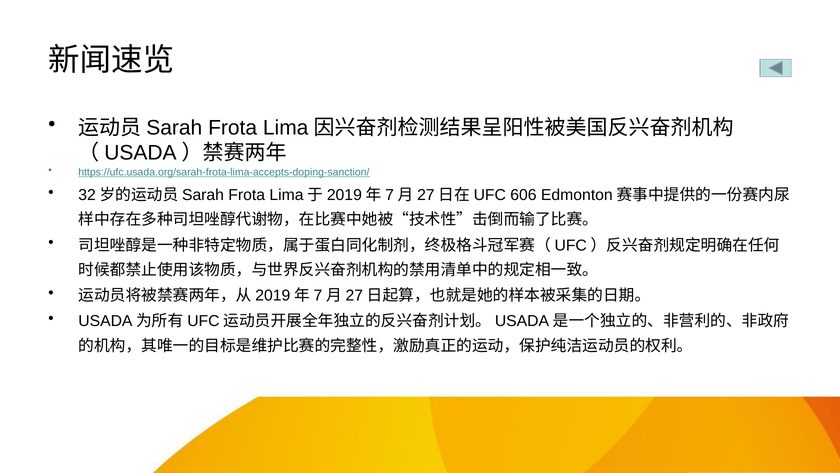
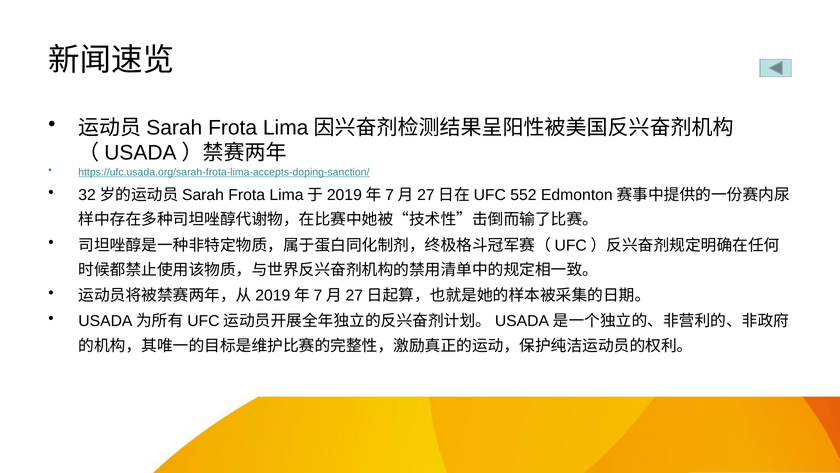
606: 606 -> 552 (523, 195)
